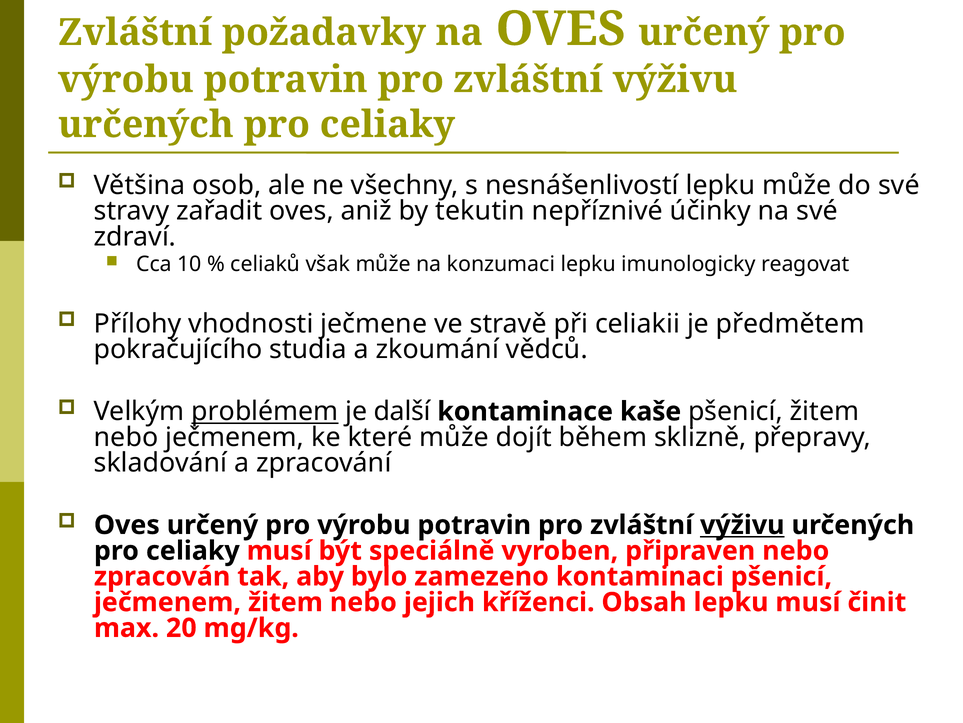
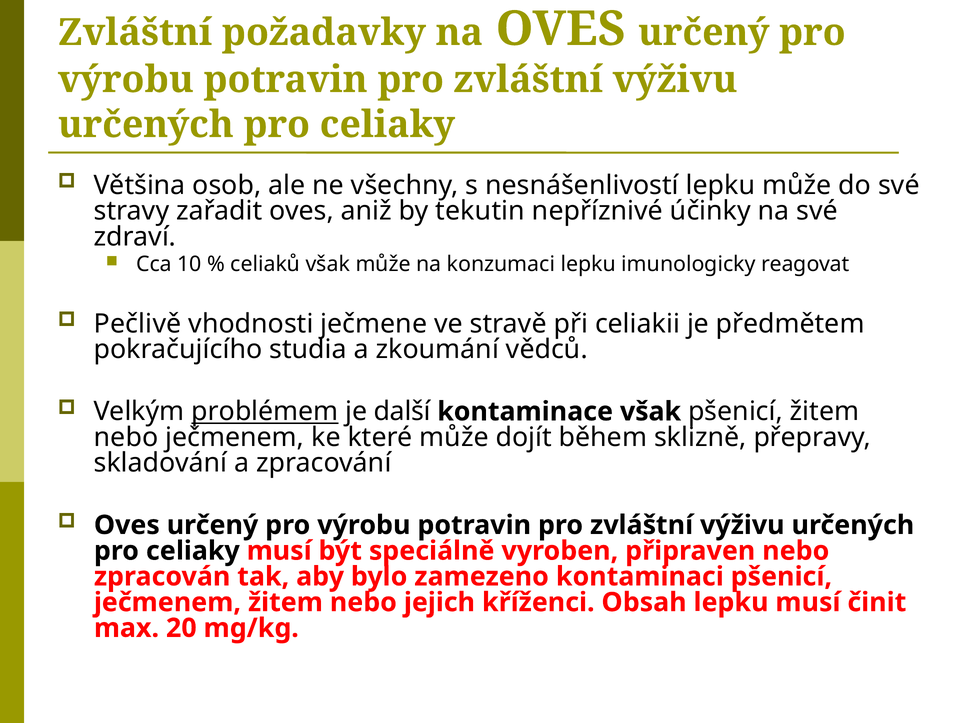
Přílohy: Přílohy -> Pečlivě (138, 323)
kontaminace kaše: kaše -> však (651, 411)
výživu underline: present -> none (742, 525)
